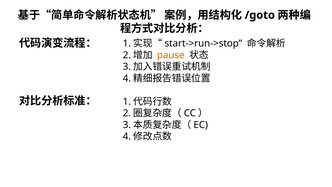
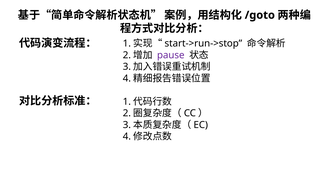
pause colour: orange -> purple (171, 55)
